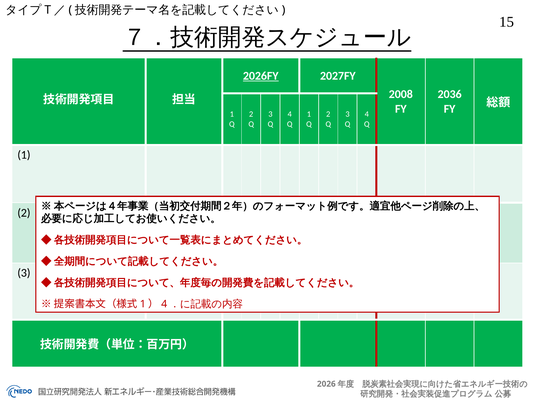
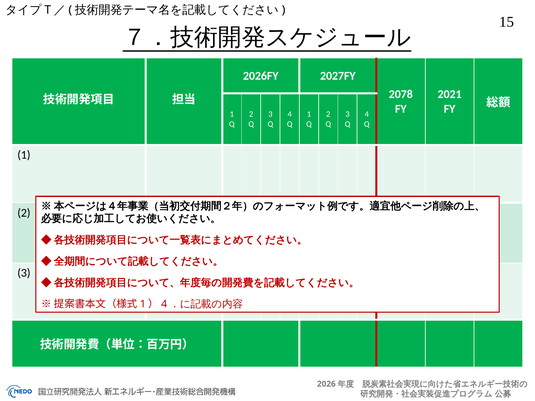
2026FY underline: present -> none (261, 76)
2008: 2008 -> 2078 (401, 94)
2036: 2036 -> 2021 (450, 94)
